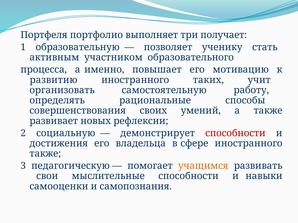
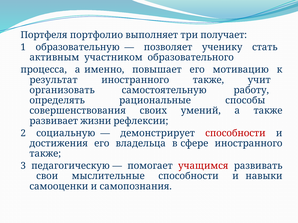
развитию: развитию -> результат (53, 80)
таких: таких -> также (208, 80)
новых: новых -> жизни (96, 121)
учащимся colour: orange -> red (203, 166)
